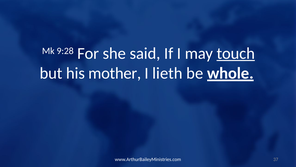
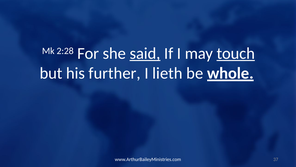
9:28: 9:28 -> 2:28 (65, 51)
said underline: none -> present (145, 53)
mother: mother -> further (115, 73)
